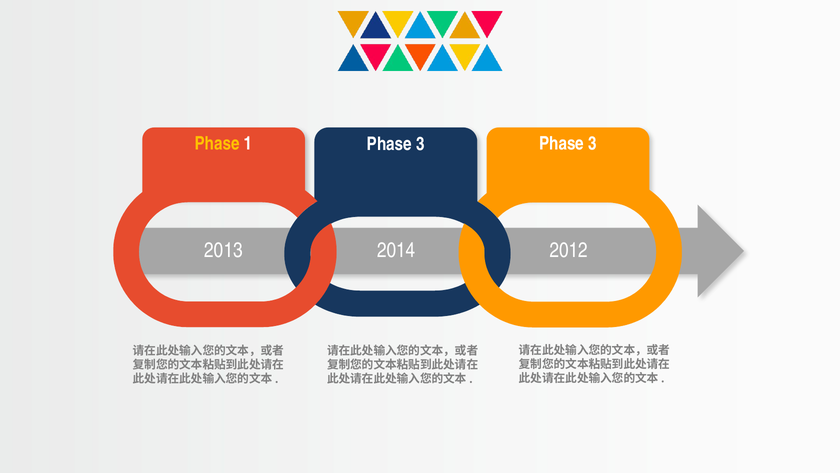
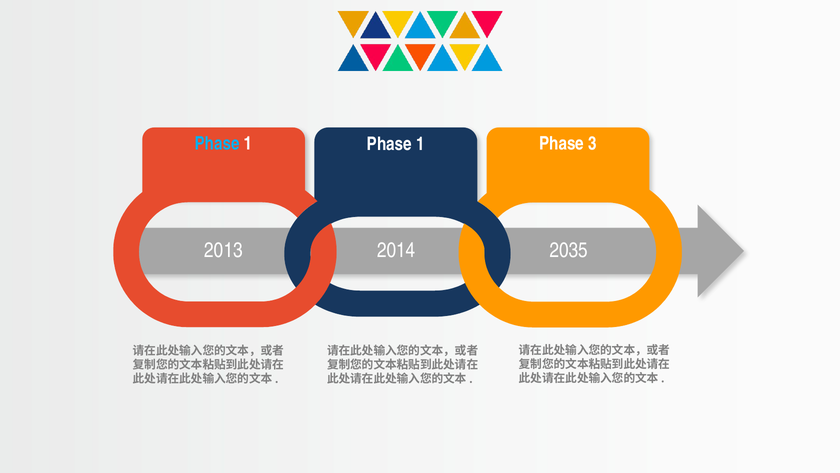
Phase colour: yellow -> light blue (217, 143)
3: 3 -> 1 (420, 144)
2012: 2012 -> 2035 (569, 250)
